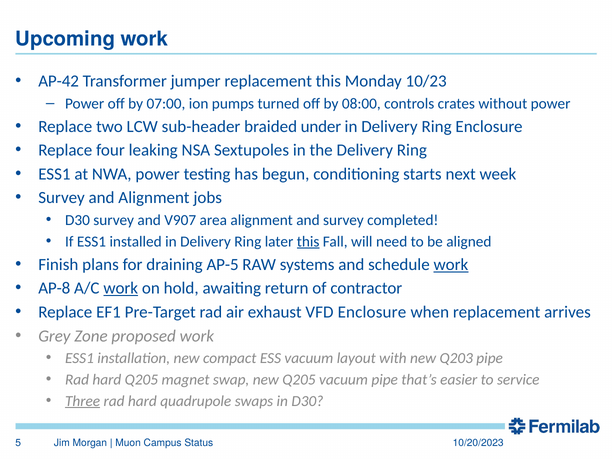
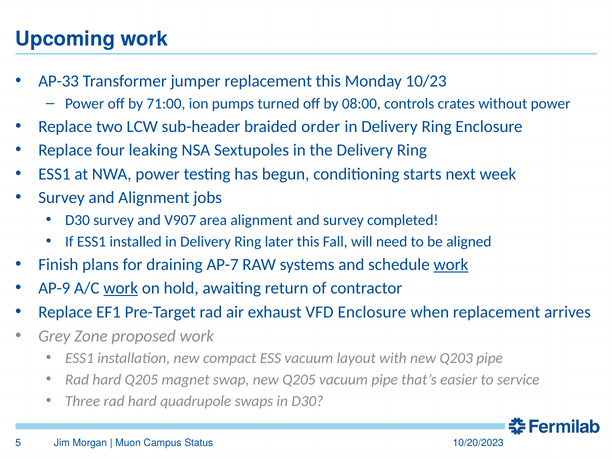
AP-42: AP-42 -> AP-33 (59, 81)
07:00: 07:00 -> 71:00 (166, 104)
under: under -> order (321, 126)
this underline: present -> none (308, 242)
AP-5: AP-5 -> AP-7 (223, 264)
AP-8: AP-8 -> AP-9 (54, 288)
Three underline: present -> none (83, 401)
